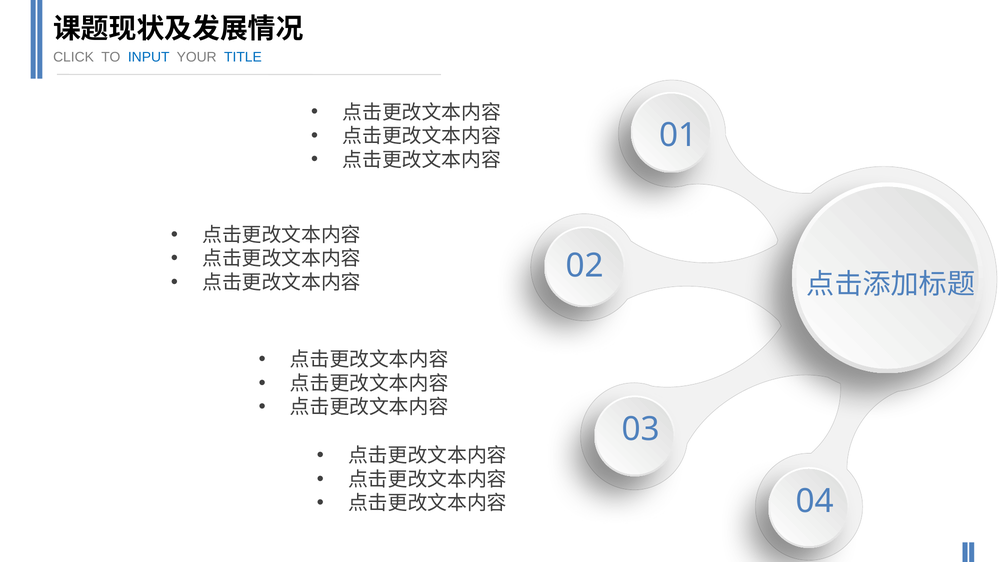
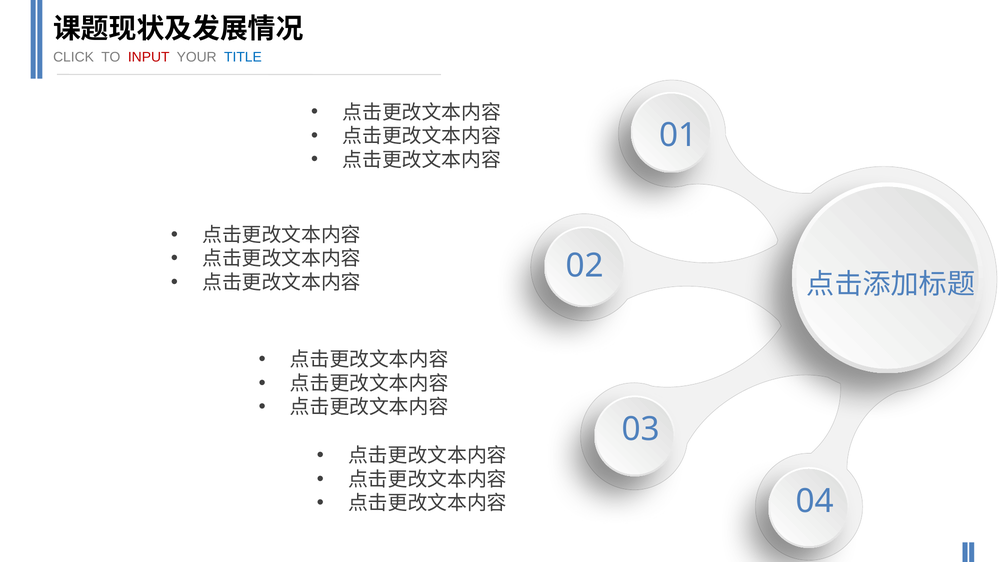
INPUT colour: blue -> red (149, 57)
